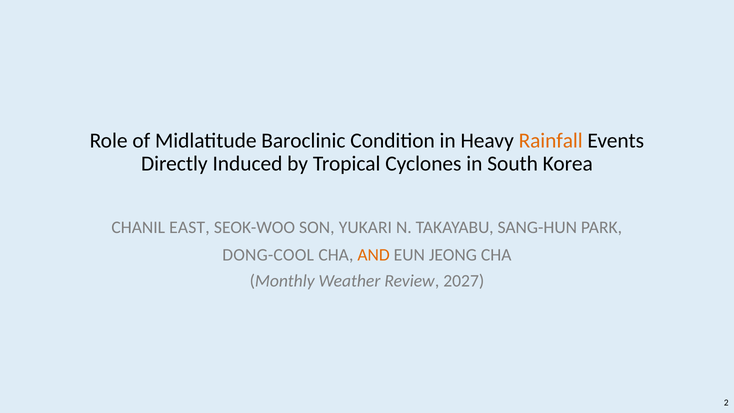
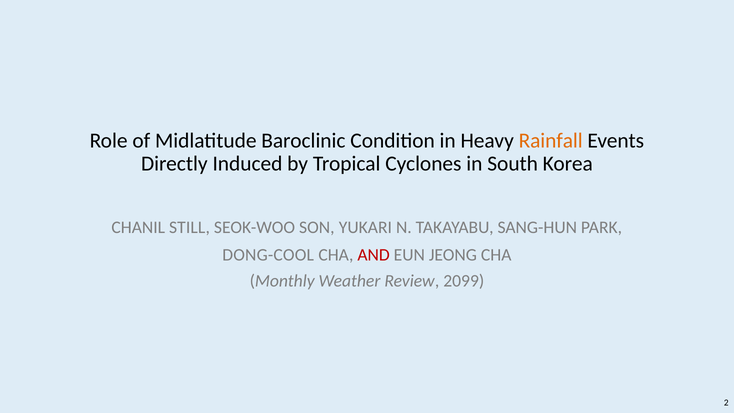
EAST: EAST -> STILL (189, 227)
AND colour: orange -> red (374, 255)
2027: 2027 -> 2099 (464, 281)
